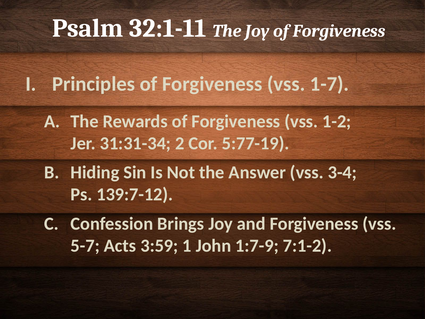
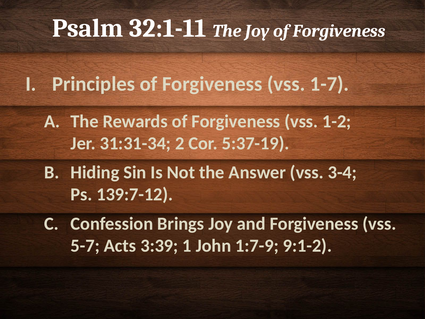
5:77-19: 5:77-19 -> 5:37-19 (256, 143)
3:59: 3:59 -> 3:39 (159, 246)
7:1-2: 7:1-2 -> 9:1-2 (307, 246)
